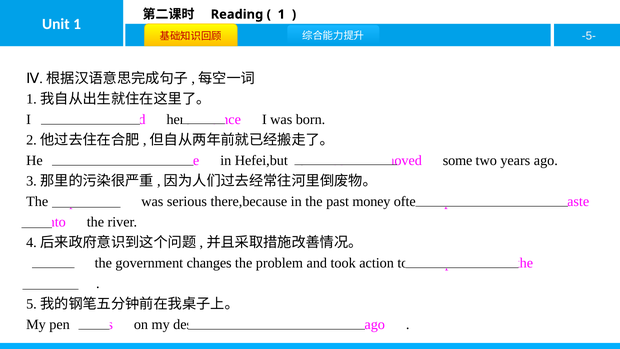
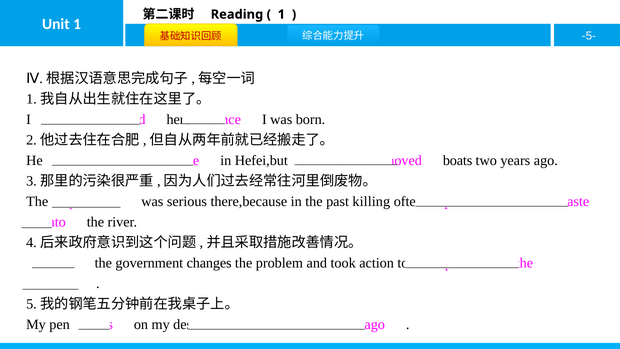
some: some -> boats (458, 160)
money: money -> killing (371, 201)
